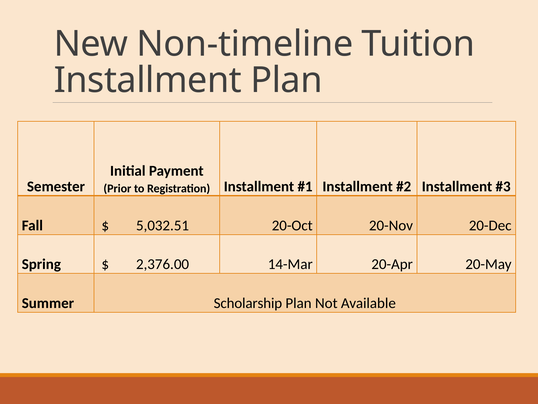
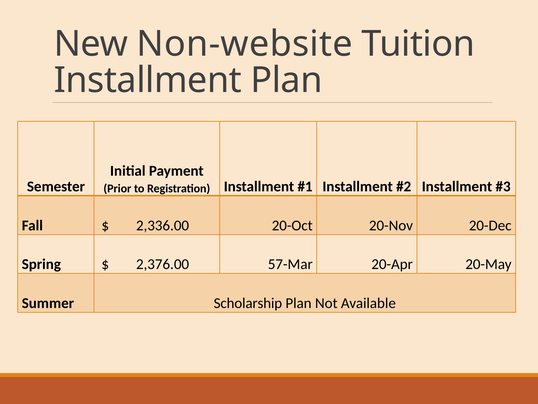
Non-timeline: Non-timeline -> Non-website (245, 44)
5,032.51: 5,032.51 -> 2,336.00 (163, 225)
14-Mar: 14-Mar -> 57-Mar (290, 264)
